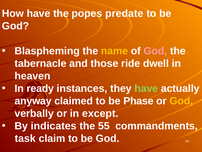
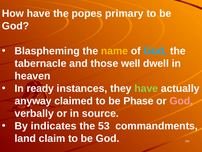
predate: predate -> primary (124, 13)
God colour: pink -> light blue (155, 51)
ride: ride -> well (131, 63)
God colour: yellow -> pink (181, 101)
except: except -> source (100, 113)
55: 55 -> 53 (104, 126)
task: task -> land (25, 138)
